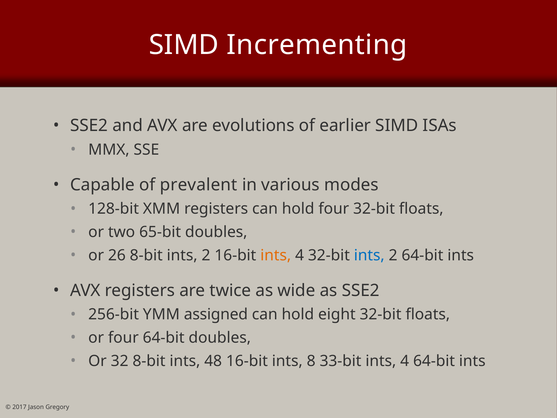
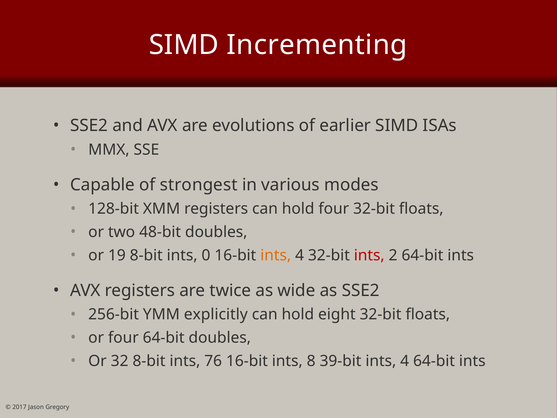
prevalent: prevalent -> strongest (199, 185)
65-bit: 65-bit -> 48-bit (160, 232)
26: 26 -> 19 (117, 255)
8-bit ints 2: 2 -> 0 (206, 255)
ints colour: blue -> red (369, 255)
assigned: assigned -> explicitly (216, 314)
48: 48 -> 76 (213, 361)
33-bit: 33-bit -> 39-bit (341, 361)
